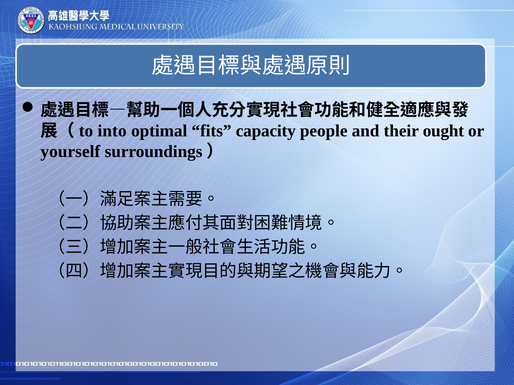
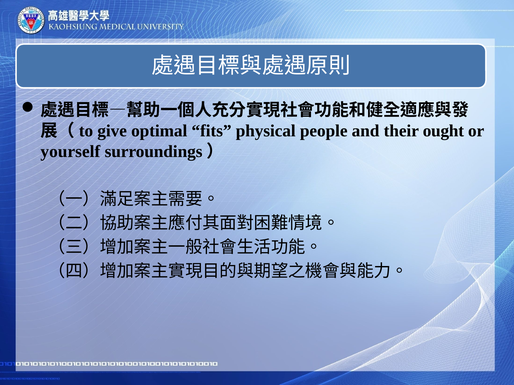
into: into -> give (112, 131)
capacity: capacity -> physical (266, 131)
